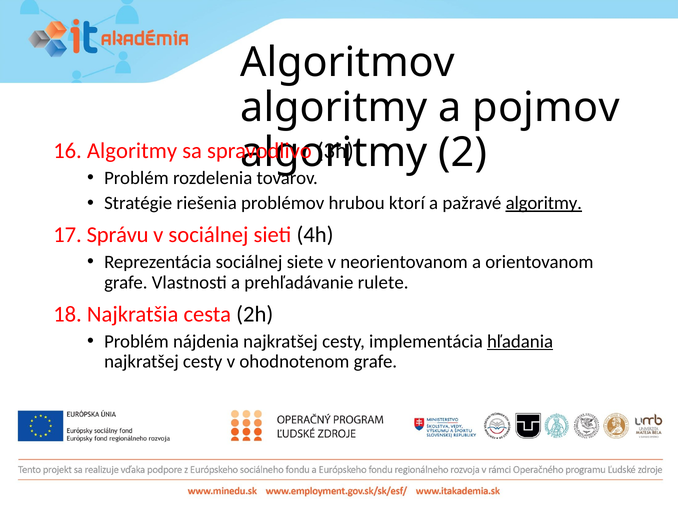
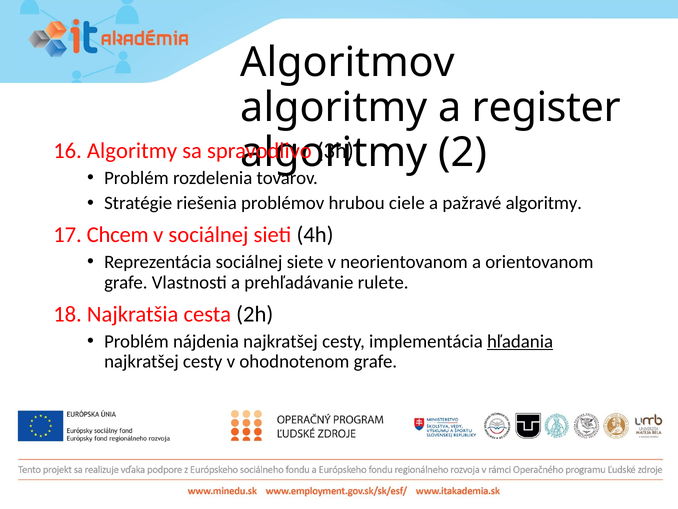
pojmov: pojmov -> register (546, 107)
ktorí: ktorí -> ciele (407, 203)
algoritmy underline: present -> none (544, 203)
Správu: Správu -> Chcem (118, 235)
